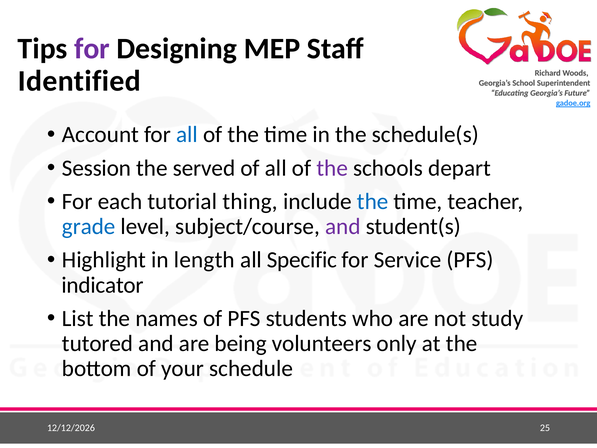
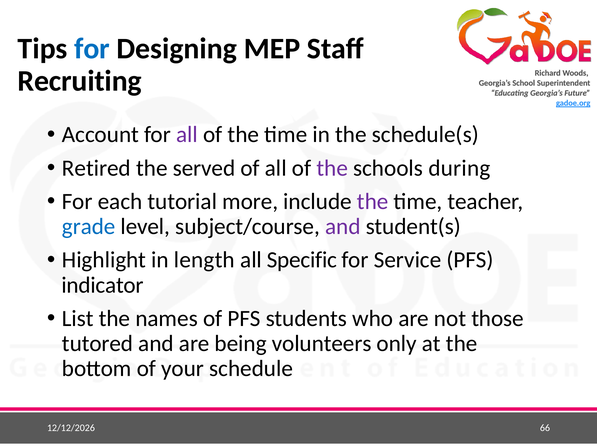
for colour: purple -> blue (92, 49)
Identified: Identified -> Recruiting (80, 81)
all colour: blue -> purple (187, 135)
Session: Session -> Retired (96, 168)
depart: depart -> during (459, 168)
thing: thing -> more (250, 201)
the colour: blue -> purple (373, 201)
study: study -> those (497, 318)
25: 25 -> 66 (545, 427)
